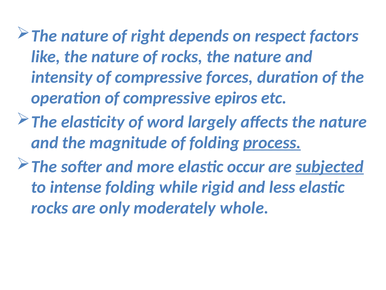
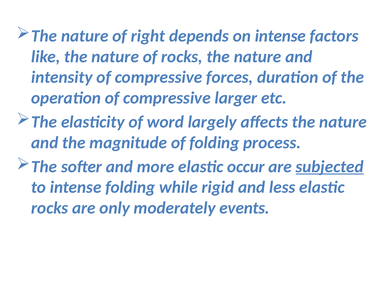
on respect: respect -> intense (280, 36)
epiros: epiros -> larger (236, 98)
process underline: present -> none (272, 142)
whole: whole -> events (244, 208)
